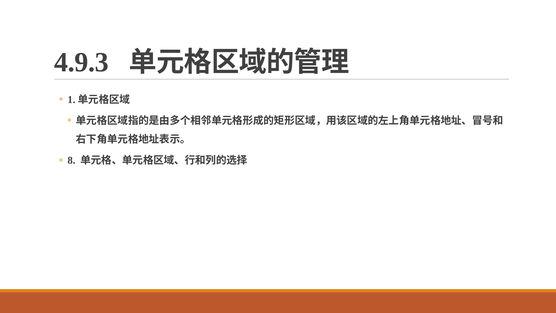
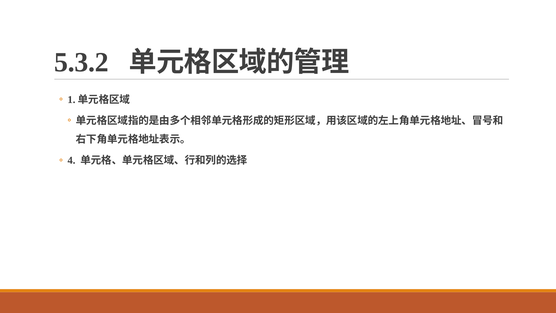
4.9.3: 4.9.3 -> 5.3.2 (82, 62)
8: 8 -> 4 (71, 160)
